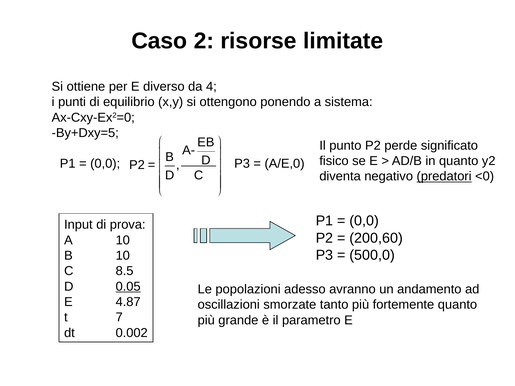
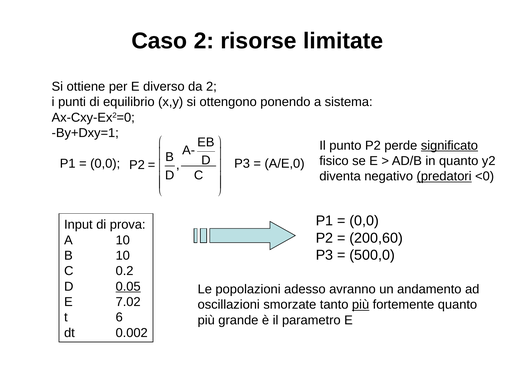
da 4: 4 -> 2 (211, 87)
By+Dxy=5: By+Dxy=5 -> By+Dxy=1 (85, 133)
significato underline: none -> present (449, 146)
8.5: 8.5 -> 0.2 (125, 271)
4.87: 4.87 -> 7.02 (128, 302)
più underline: none -> present (361, 305)
7: 7 -> 6 (119, 318)
